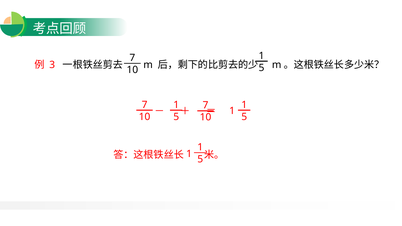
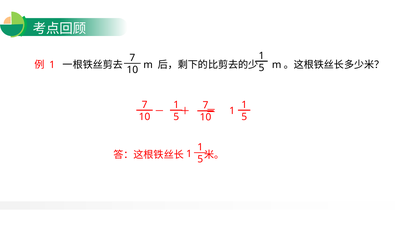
3: 3 -> 1 (52, 65)
